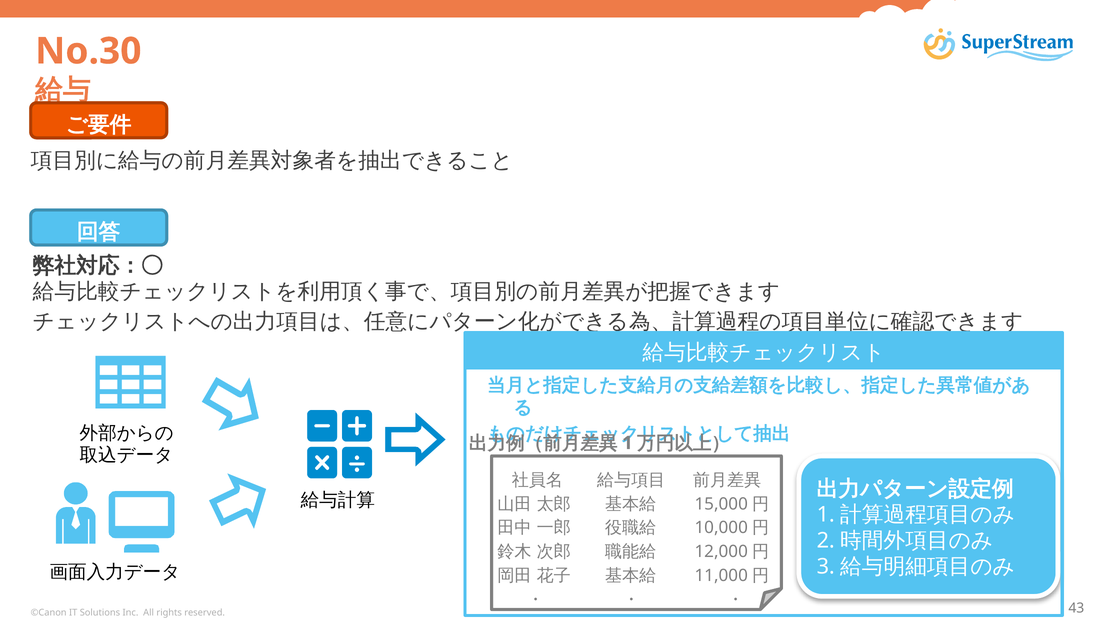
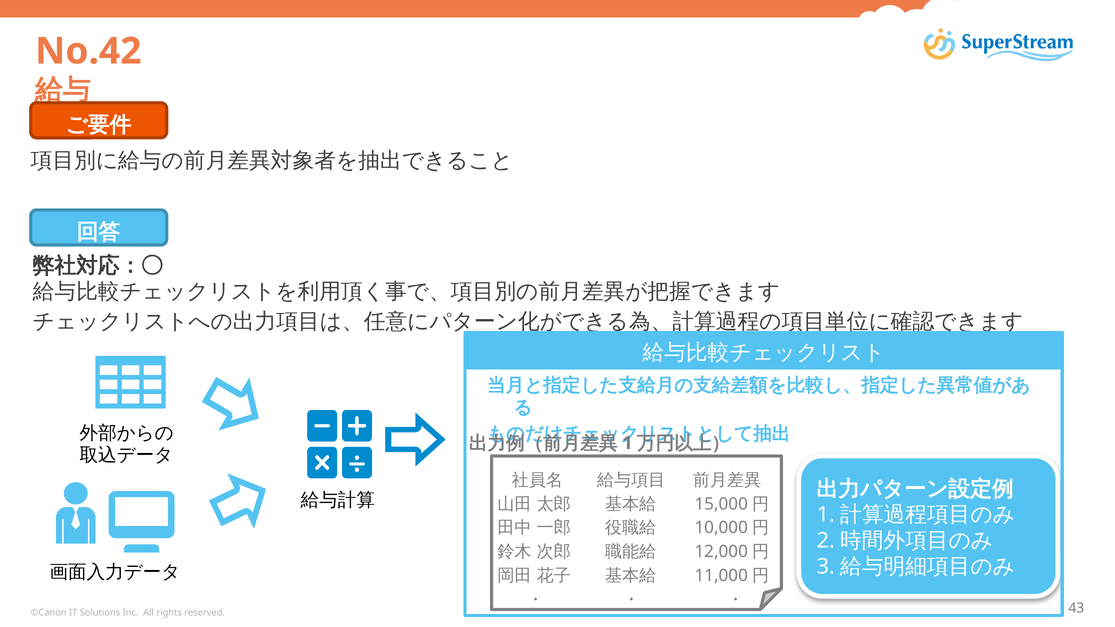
No.30: No.30 -> No.42 (88, 51)
